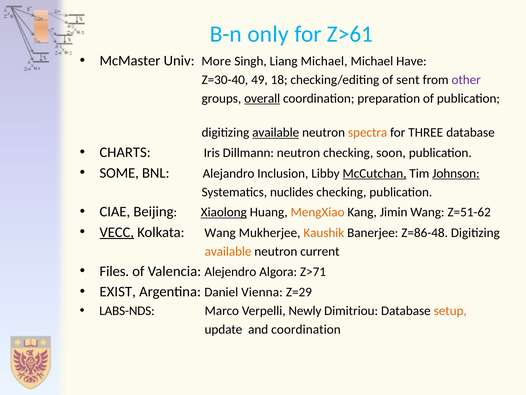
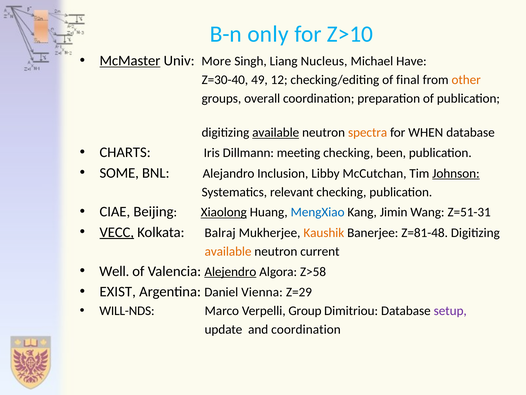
Z>61: Z>61 -> Z>10 (350, 34)
McMaster underline: none -> present (130, 61)
Liang Michael: Michael -> Nucleus (324, 61)
18: 18 -> 12 (279, 80)
sent: sent -> final (408, 80)
other colour: purple -> orange (466, 80)
overall underline: present -> none (262, 98)
THREE: THREE -> WHEN (426, 132)
Dillmann neutron: neutron -> meeting (299, 153)
soon: soon -> been (391, 153)
McCutchan underline: present -> none (374, 173)
nuclides: nuclides -> relevant (292, 192)
MengXiao colour: orange -> blue (318, 212)
Z=51-62: Z=51-62 -> Z=51-31 (469, 212)
Kolkata Wang: Wang -> Balraj (220, 232)
Z=86-48: Z=86-48 -> Z=81-48 (425, 232)
Files: Files -> Well (114, 271)
Alejendro underline: none -> present (230, 271)
Z>71: Z>71 -> Z>58 (313, 271)
LABS-NDS: LABS-NDS -> WILL-NDS (127, 311)
Newly: Newly -> Group (305, 311)
setup colour: orange -> purple (450, 311)
